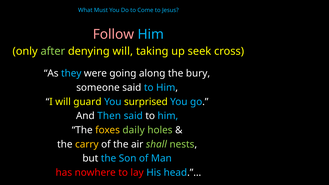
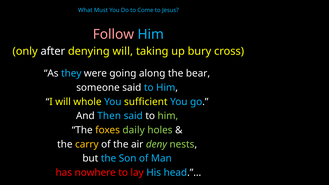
after colour: light green -> white (53, 51)
seek: seek -> bury (199, 51)
bury: bury -> bear (198, 73)
guard: guard -> whole (87, 102)
surprised: surprised -> sufficient (146, 102)
him colour: light blue -> light green (168, 116)
shall: shall -> deny (156, 144)
